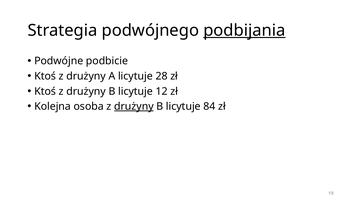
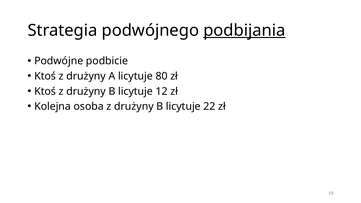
28: 28 -> 80 (162, 76)
drużyny underline: present -> none (134, 106)
84: 84 -> 22 (209, 106)
